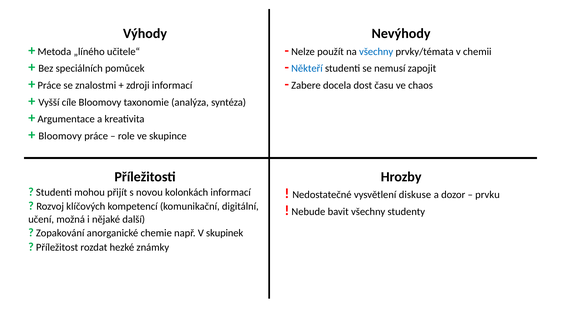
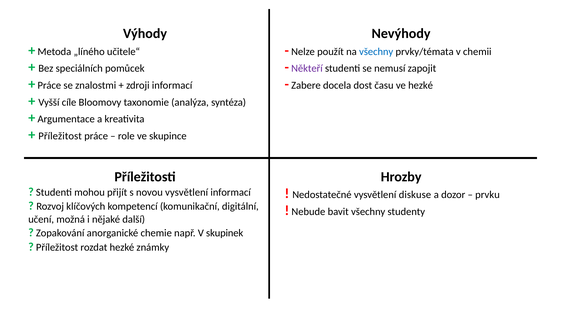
Někteří colour: blue -> purple (307, 68)
ve chaos: chaos -> hezké (421, 85)
Bloomovy: Bloomovy -> Příležitost (60, 136)
novou kolonkách: kolonkách -> vysvětlení (187, 192)
